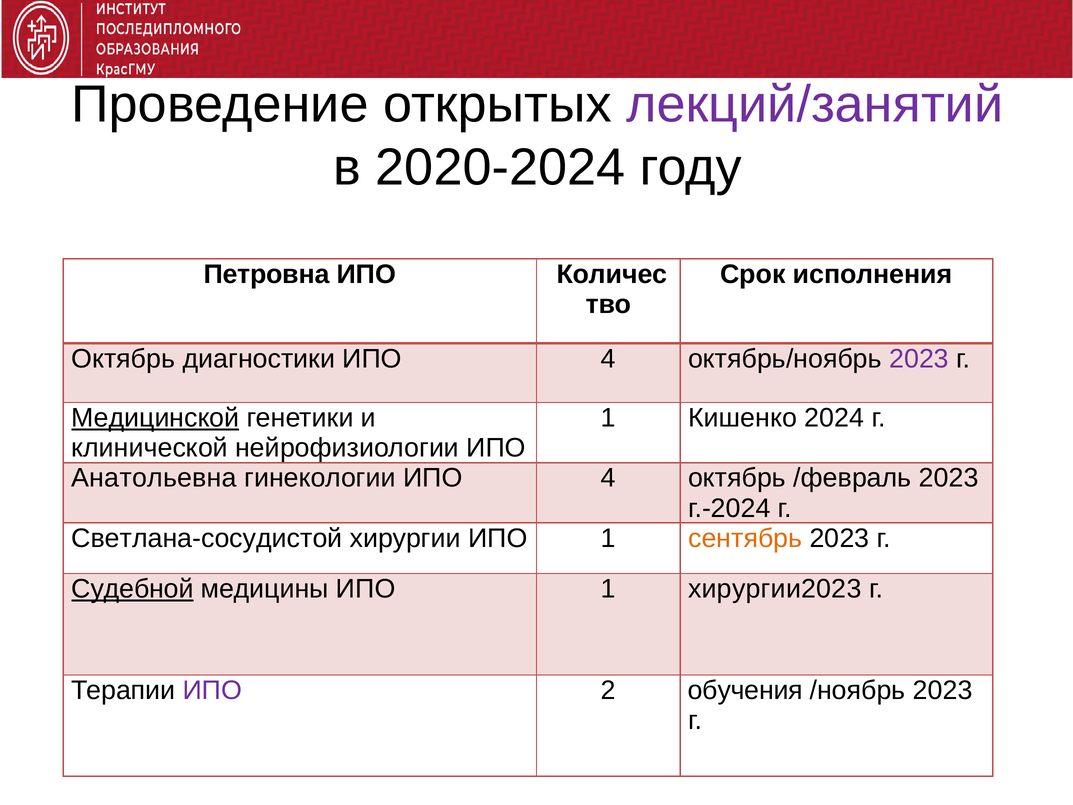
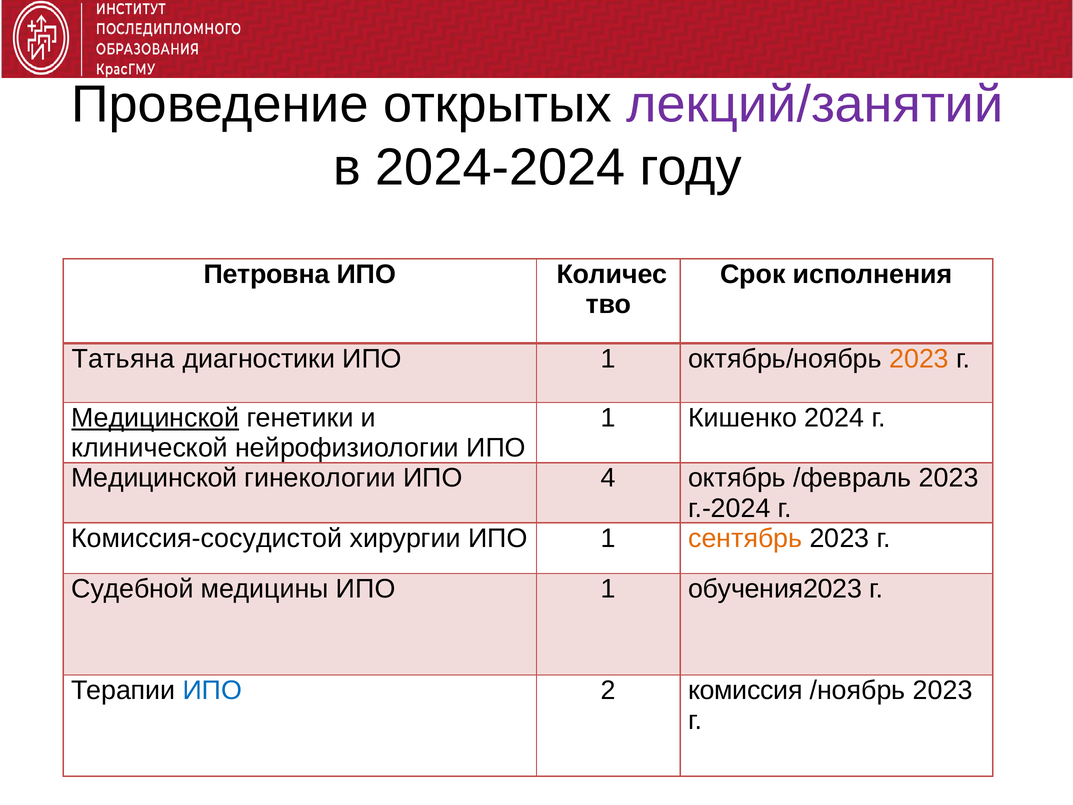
2020-2024: 2020-2024 -> 2024-2024 (500, 167)
Октябрь: Октябрь -> Татьяна (123, 359)
диагностики ИПО 4: 4 -> 1 (608, 359)
2023 colour: purple -> orange (919, 359)
Анатольевна: Анатольевна -> Медицинской (154, 478)
Светлана-сосудистой: Светлана-сосудистой -> Комиссия-сосудистой (207, 538)
Судебной underline: present -> none (132, 589)
хирургии2023: хирургии2023 -> обучения2023 (775, 589)
ИПО colour: purple -> blue (212, 690)
обучения: обучения -> комиссия (745, 690)
